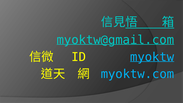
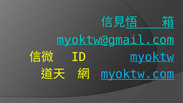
myoktw.com underline: none -> present (137, 74)
